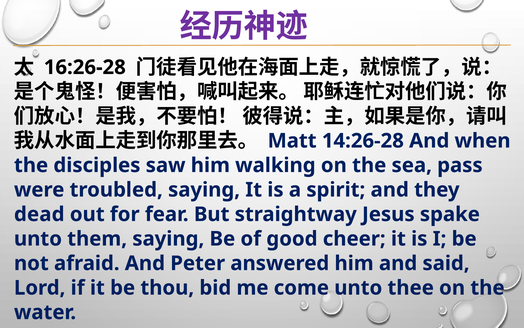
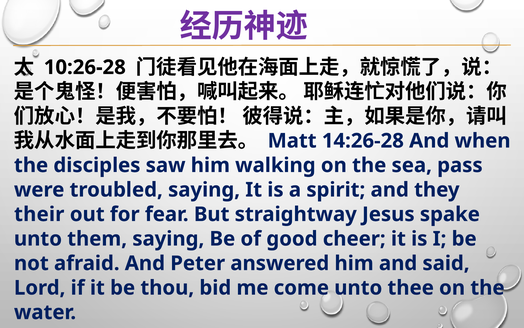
16:26-28: 16:26-28 -> 10:26-28 (85, 67)
dead: dead -> their (39, 214)
